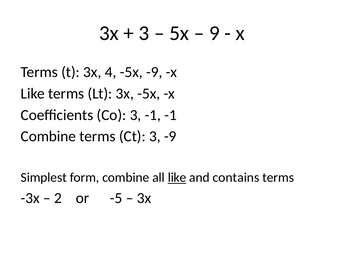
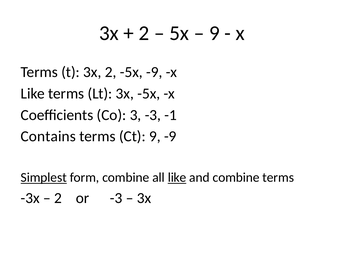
3: 3 -> 2 (144, 33)
3x 4: 4 -> 2 (111, 72)
3 -1: -1 -> -3 (153, 115)
Combine: Combine -> Contains (48, 136)
Ct 3: 3 -> 9 (155, 136)
Simplest underline: none -> present (44, 178)
and contains: contains -> combine (236, 178)
or -5: -5 -> -3 (116, 198)
